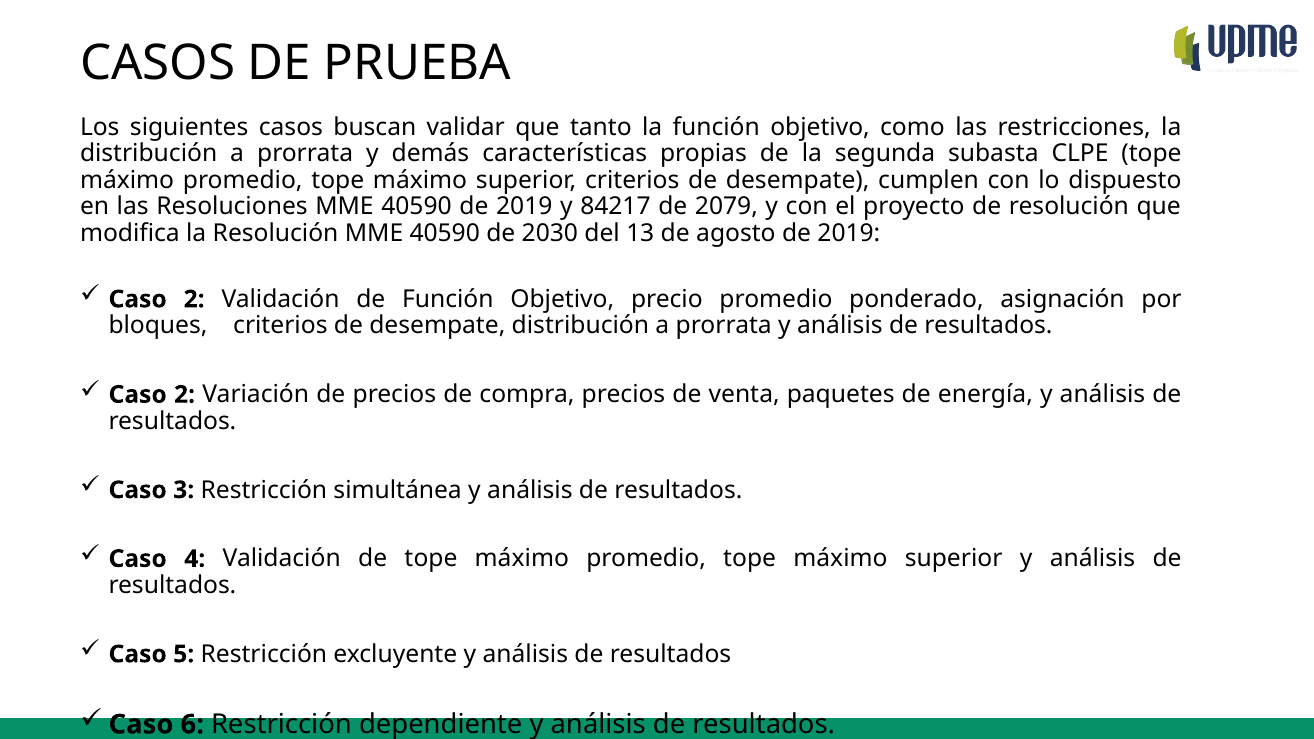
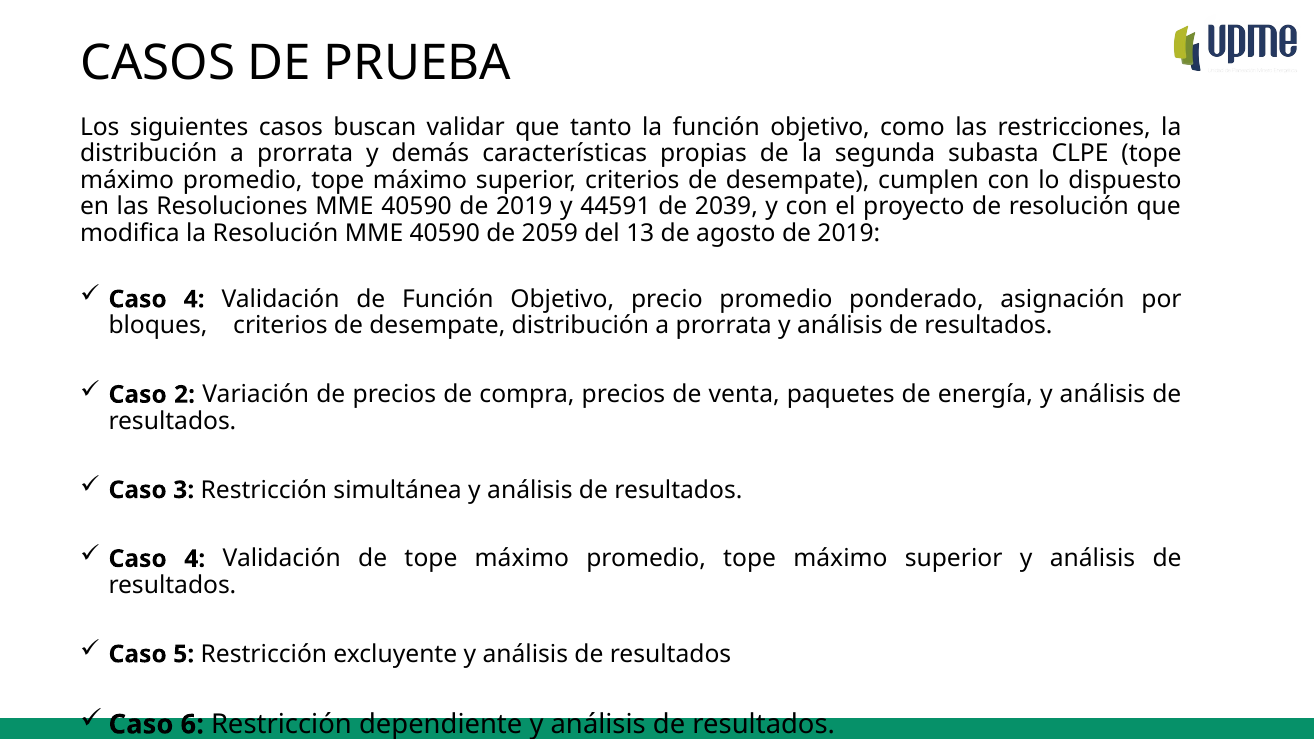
84217: 84217 -> 44591 (615, 207)
2079: 2079 -> 2039 (726, 207)
2030: 2030 -> 2059 (550, 233)
2: 2 -> 4 (194, 299)
